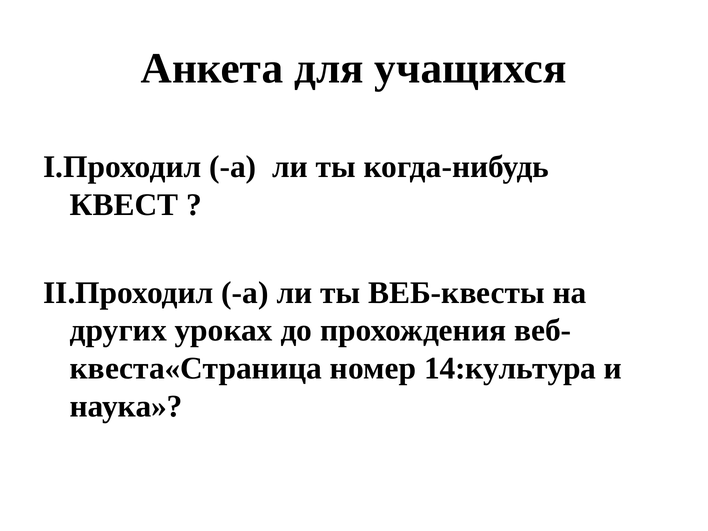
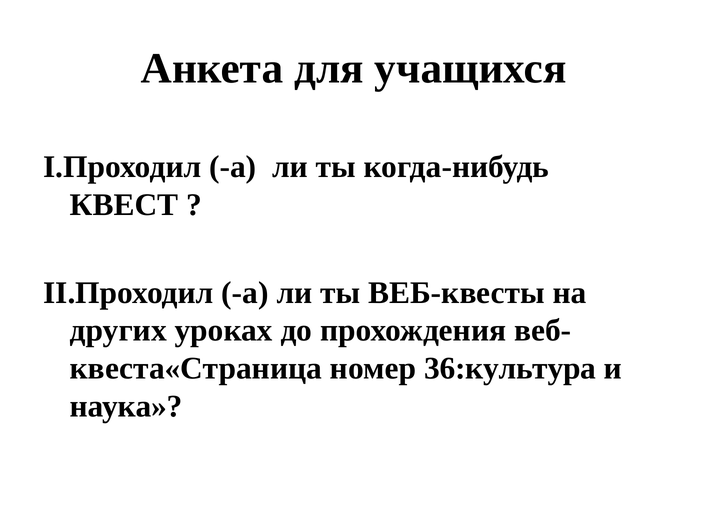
14:культура: 14:культура -> 36:культура (510, 368)
